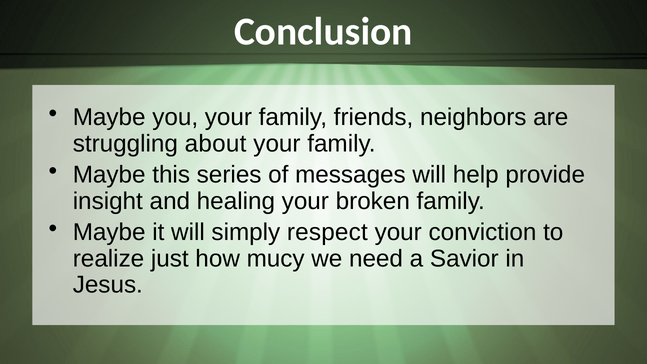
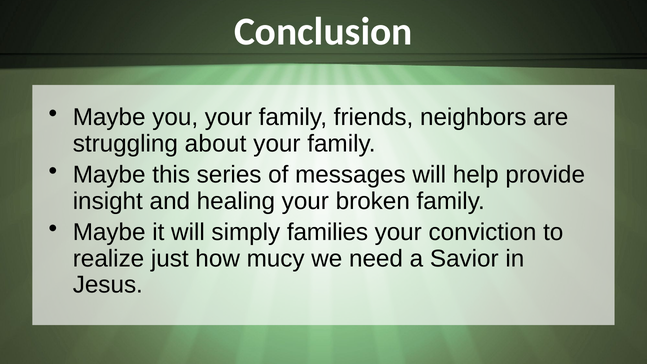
respect: respect -> families (328, 232)
